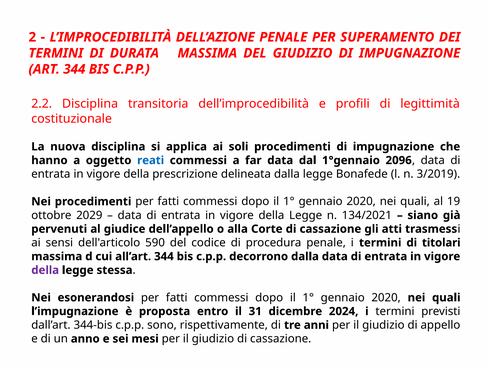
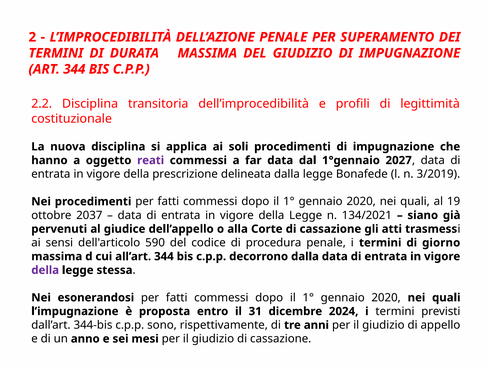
reati colour: blue -> purple (151, 161)
2096: 2096 -> 2027 (399, 161)
2029: 2029 -> 2037 (89, 216)
titolari: titolari -> giorno (441, 243)
